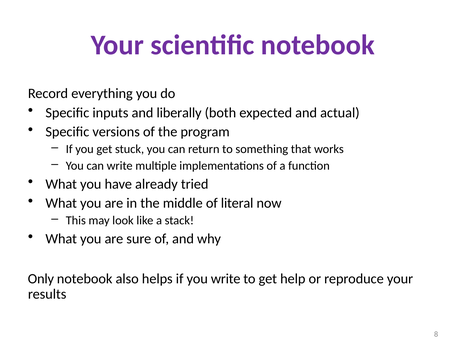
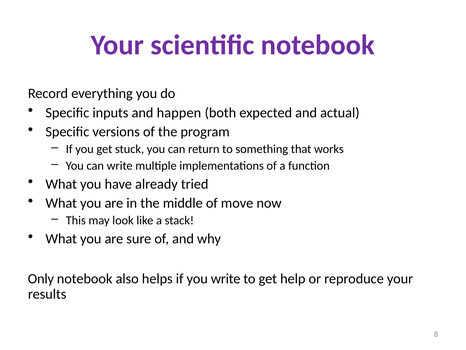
liberally: liberally -> happen (179, 113)
literal: literal -> move (237, 203)
